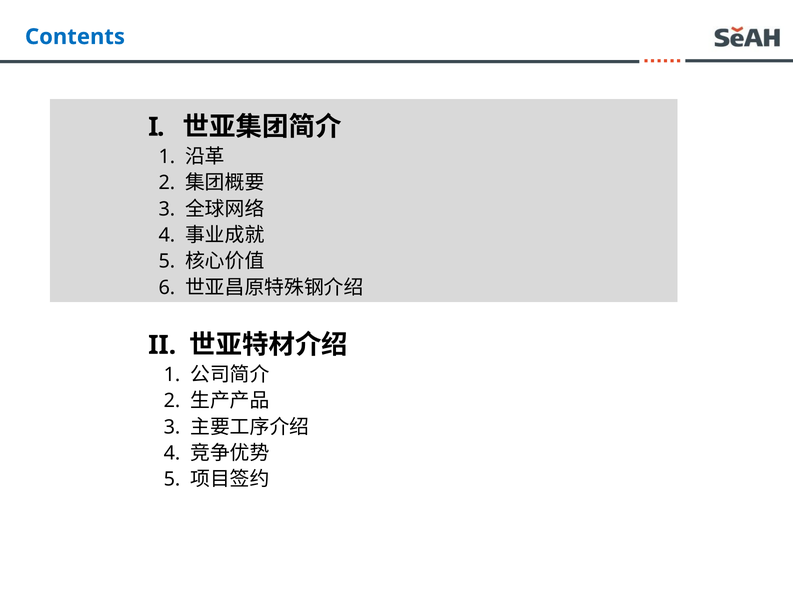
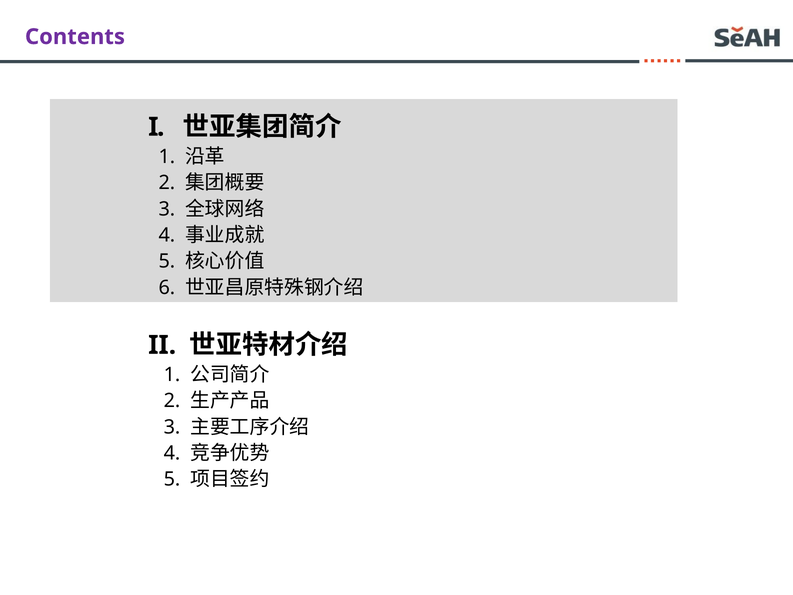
Contents colour: blue -> purple (75, 37)
